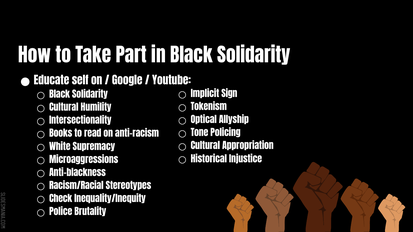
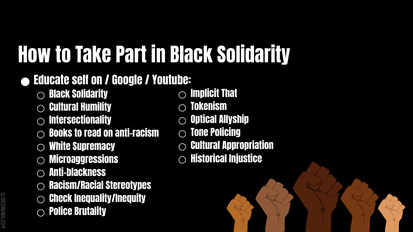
Sign: Sign -> That (229, 94)
